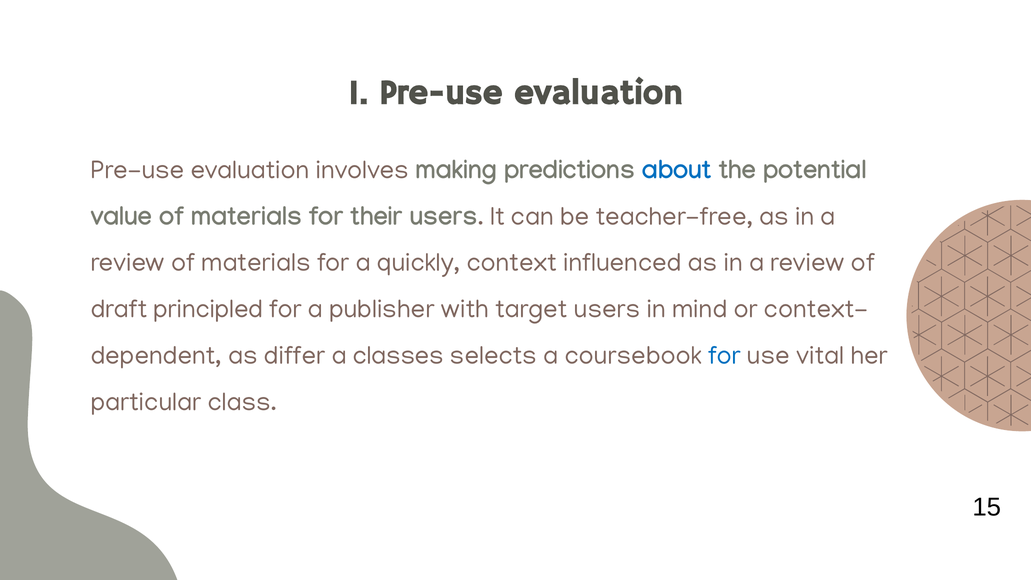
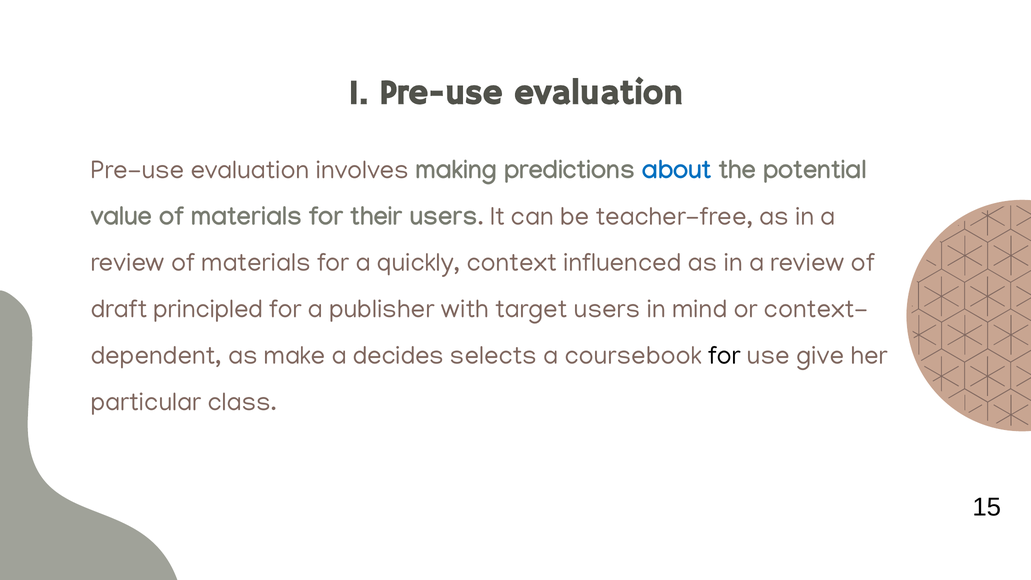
differ: differ -> make (295, 355)
classes: classes -> decides (398, 355)
for colour: blue -> black (725, 355)
vital: vital -> give (820, 355)
